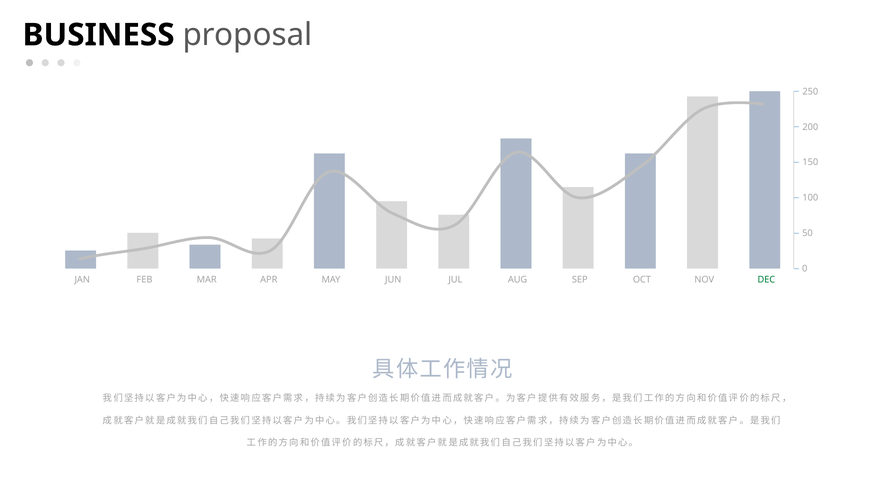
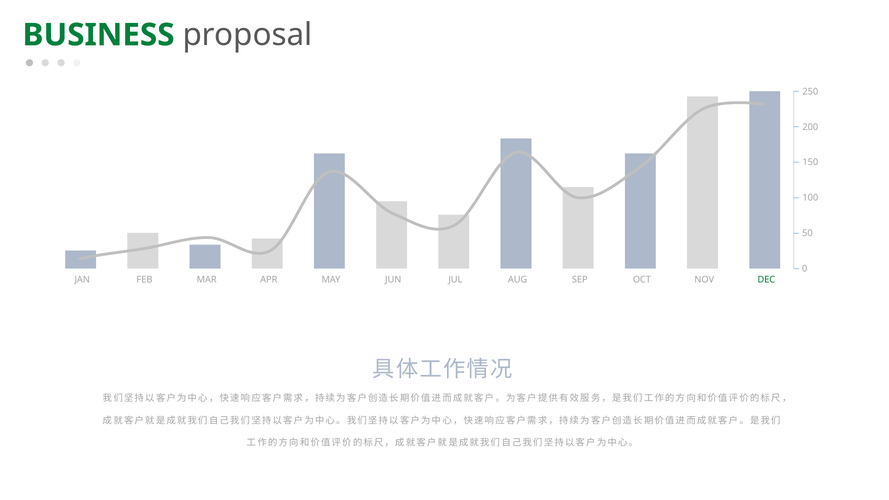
BUSINESS colour: black -> green (99, 35)
